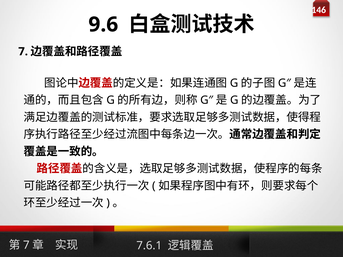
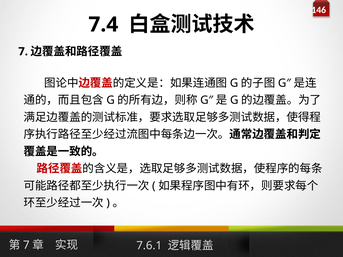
9.6: 9.6 -> 7.4 (103, 25)
